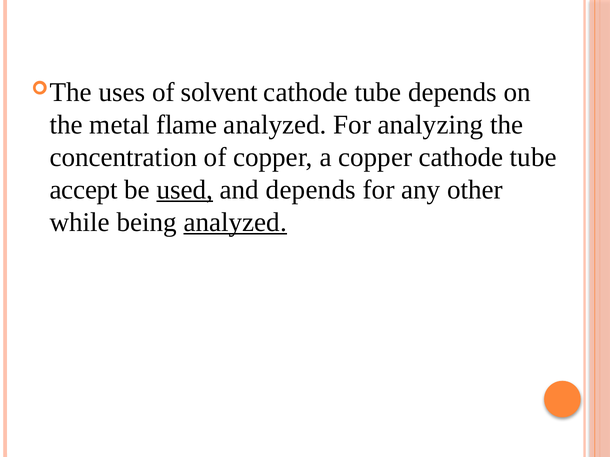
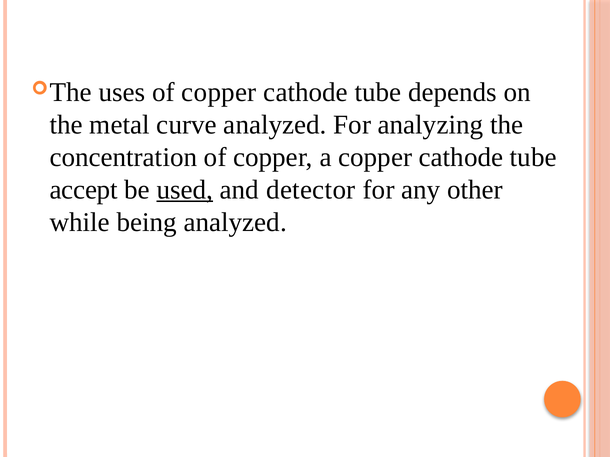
solvent: solvent -> copper (219, 92)
flame: flame -> curve (187, 125)
and depends: depends -> detector (311, 190)
analyzed underline: present -> none (235, 222)
